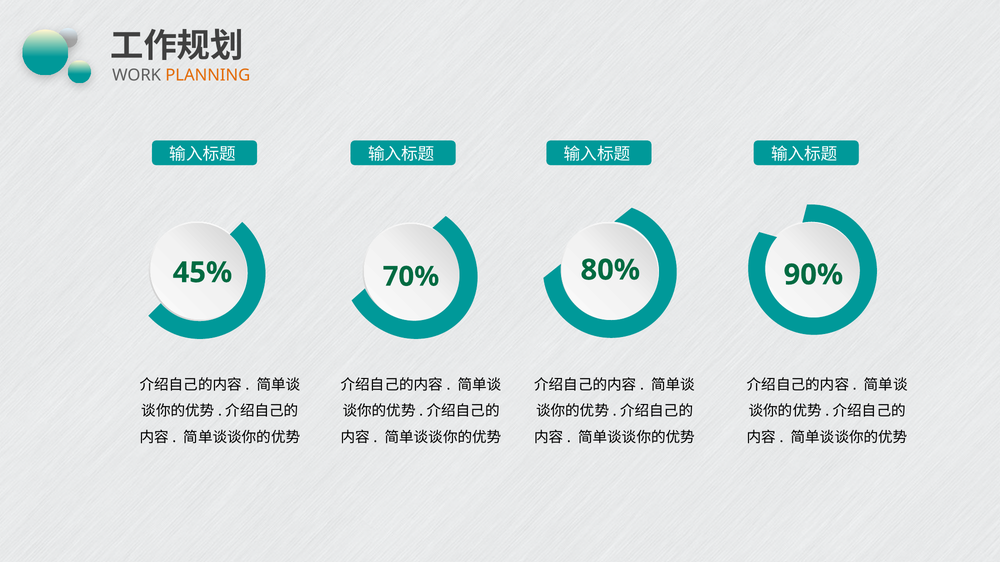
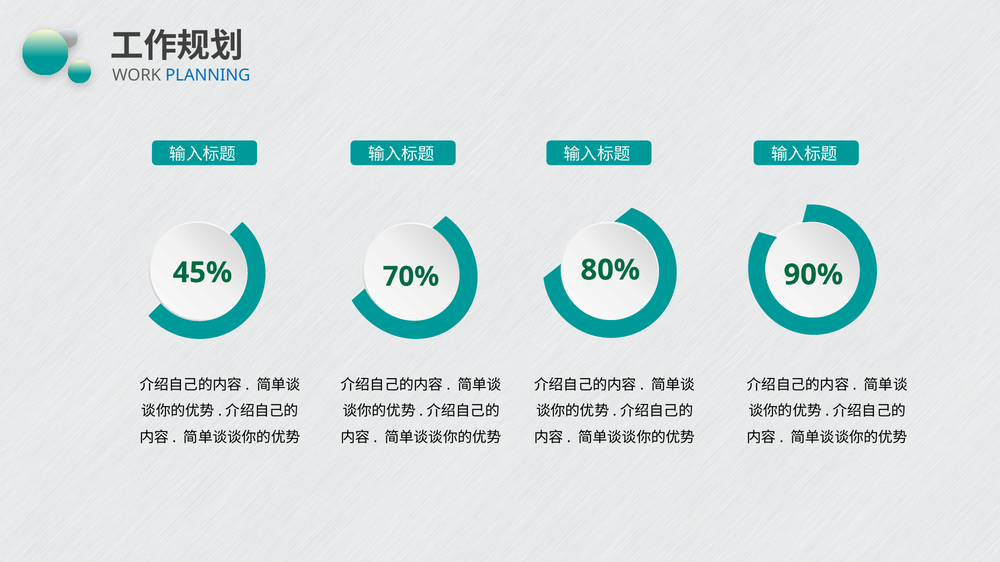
PLANNING colour: orange -> blue (208, 75)
